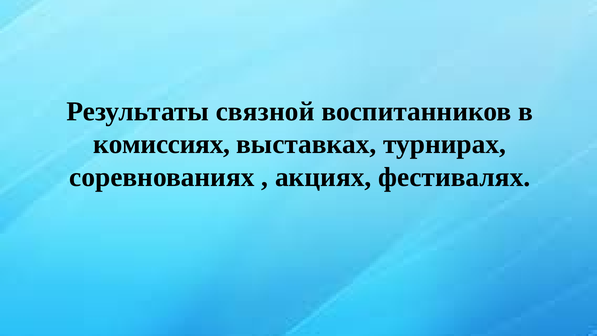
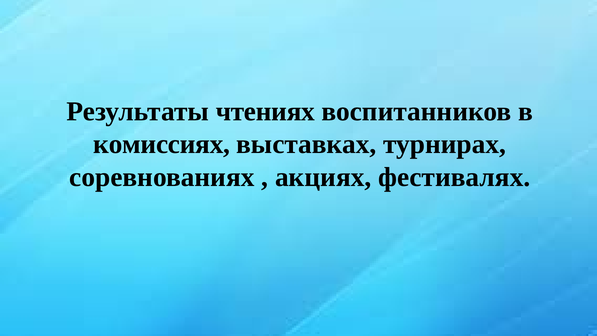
связной: связной -> чтениях (265, 111)
